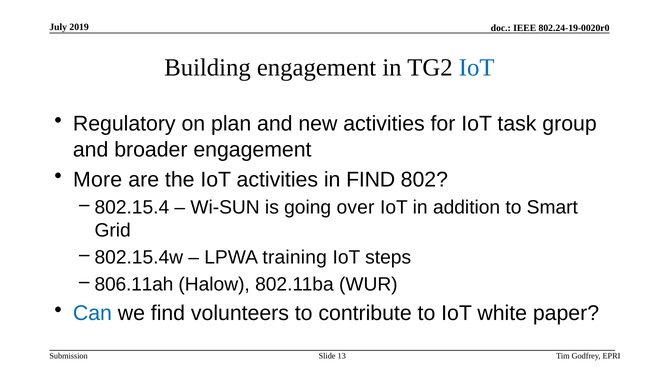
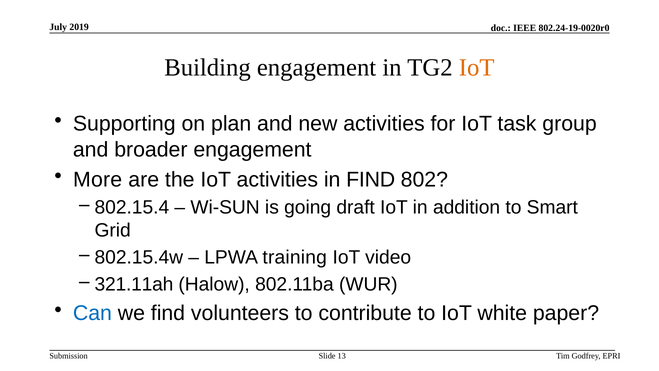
IoT colour: blue -> orange (477, 68)
Regulatory: Regulatory -> Supporting (124, 124)
over: over -> draft (356, 207)
steps: steps -> video (388, 257)
806.11ah: 806.11ah -> 321.11ah (134, 284)
